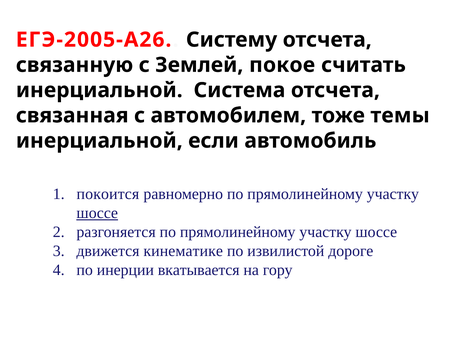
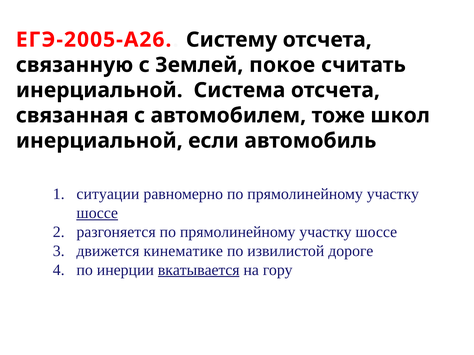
темы: темы -> школ (400, 116)
покоится: покоится -> ситуации (108, 194)
вкатывается underline: none -> present (199, 270)
